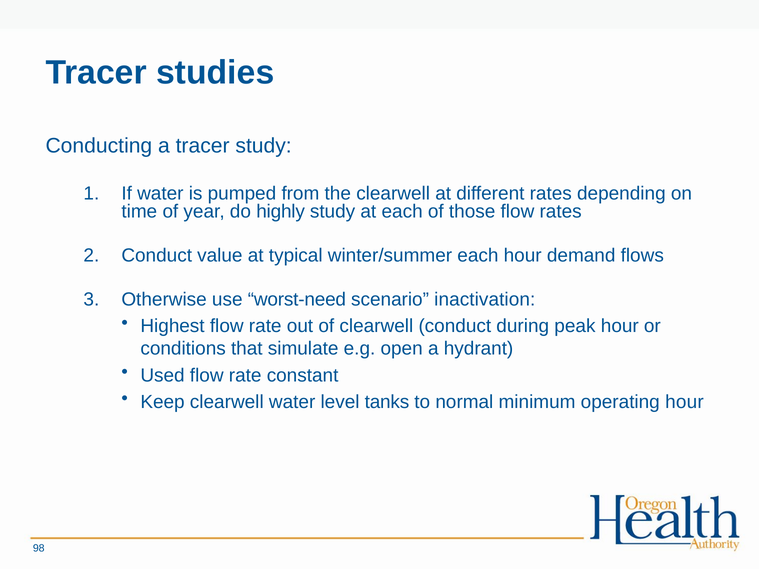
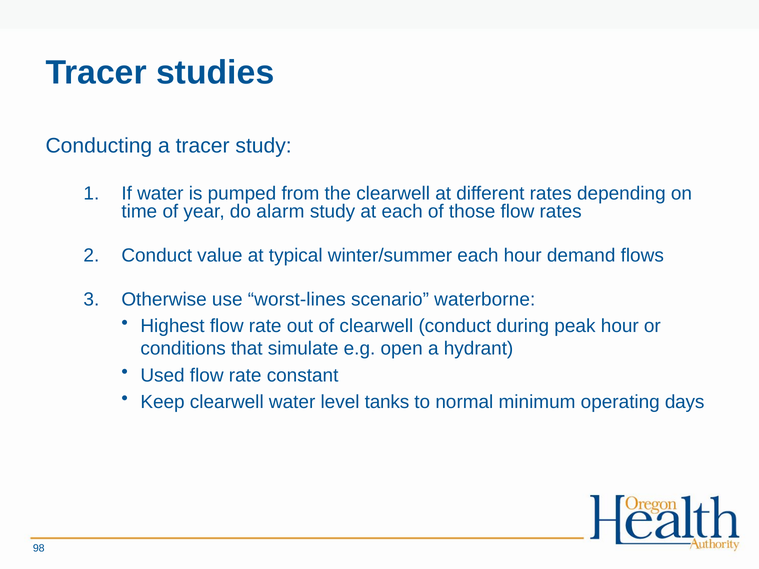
highly: highly -> alarm (280, 212)
worst-need: worst-need -> worst-lines (297, 300)
inactivation: inactivation -> waterborne (485, 300)
operating hour: hour -> days (685, 402)
